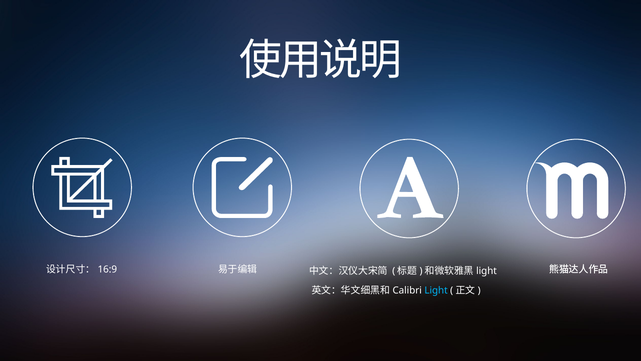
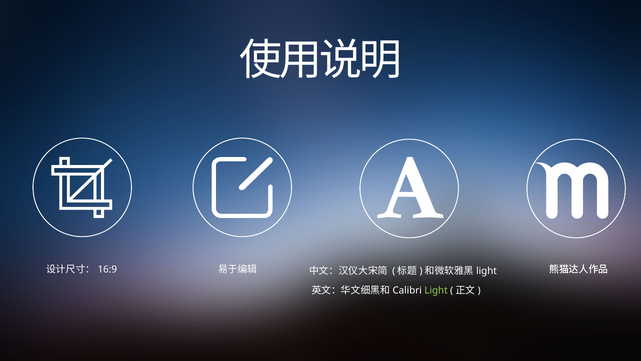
Light colour: light blue -> light green (436, 290)
